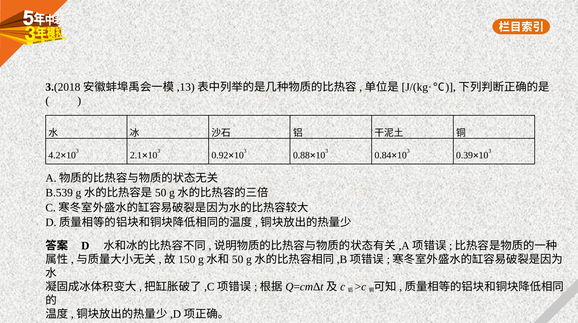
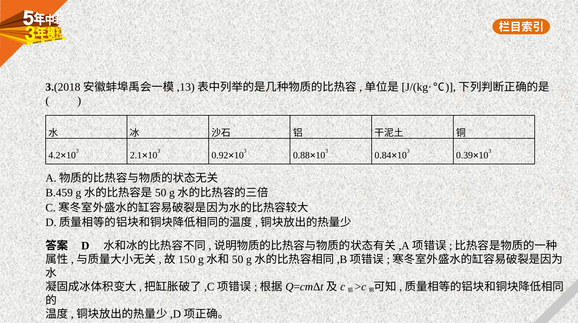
B.539: B.539 -> B.459 (59, 193)
